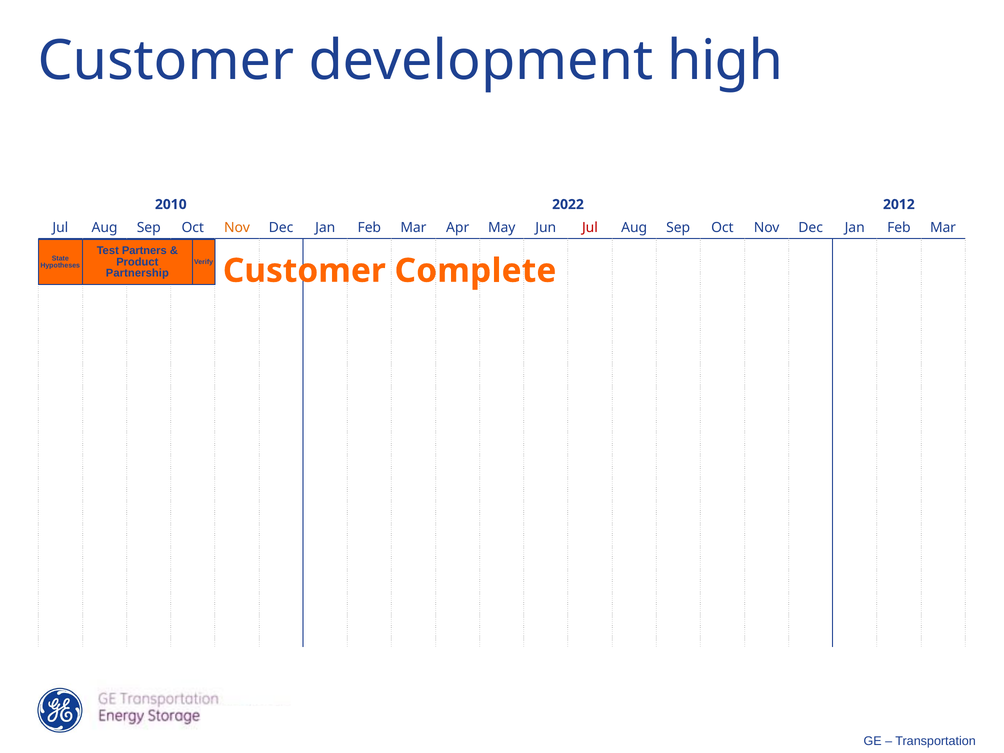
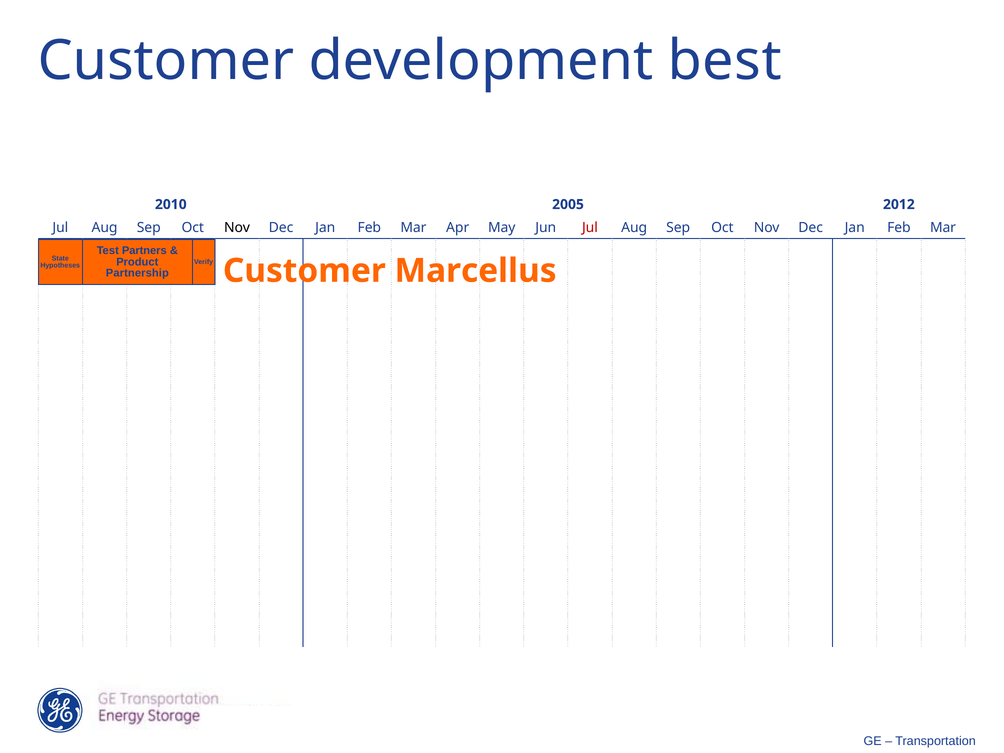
high: high -> best (725, 61)
2022: 2022 -> 2005 (568, 204)
Nov colour: orange -> black (237, 228)
Complete: Complete -> Marcellus (476, 271)
